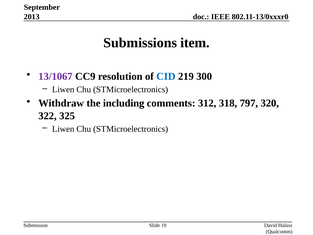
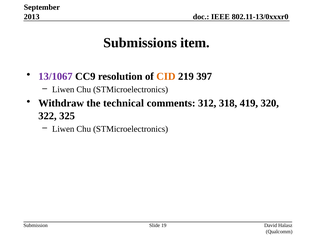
CID colour: blue -> orange (166, 76)
300: 300 -> 397 (204, 76)
including: including -> technical (124, 103)
797: 797 -> 419 (249, 103)
